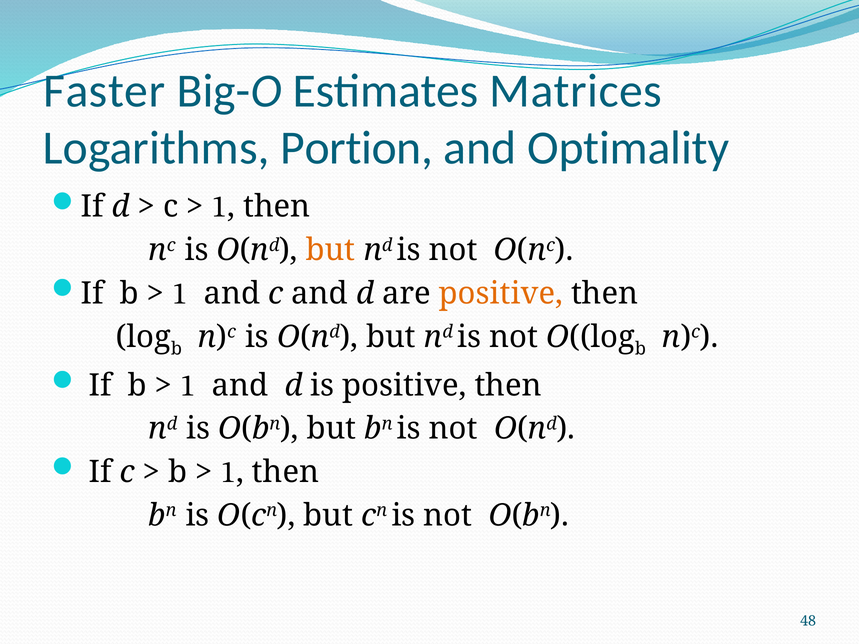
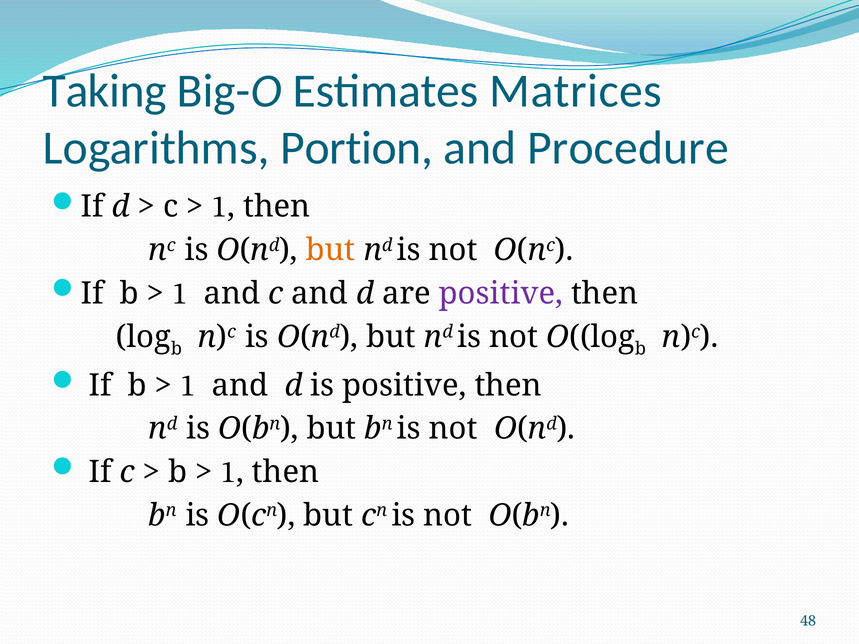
Faster: Faster -> Taking (105, 91)
Optimality: Optimality -> Procedure (628, 148)
positive colour: orange -> purple (501, 294)
